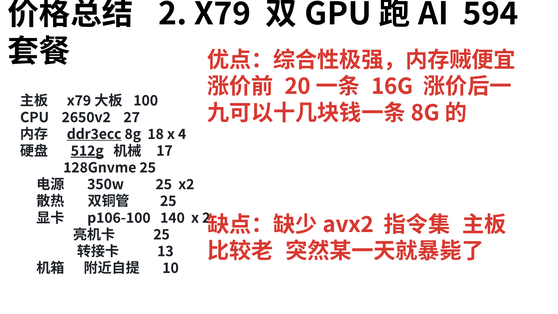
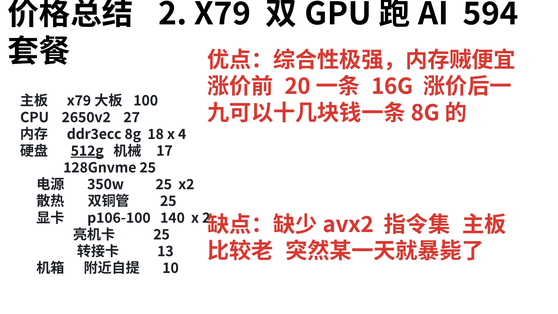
ddr3ecc underline: present -> none (94, 134)
